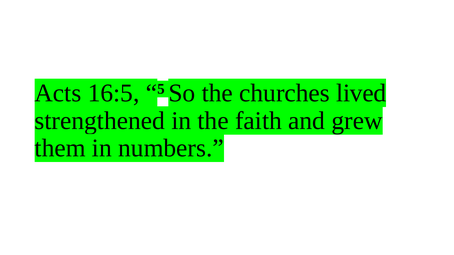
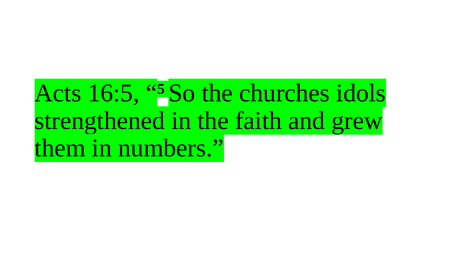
lived: lived -> idols (361, 93)
